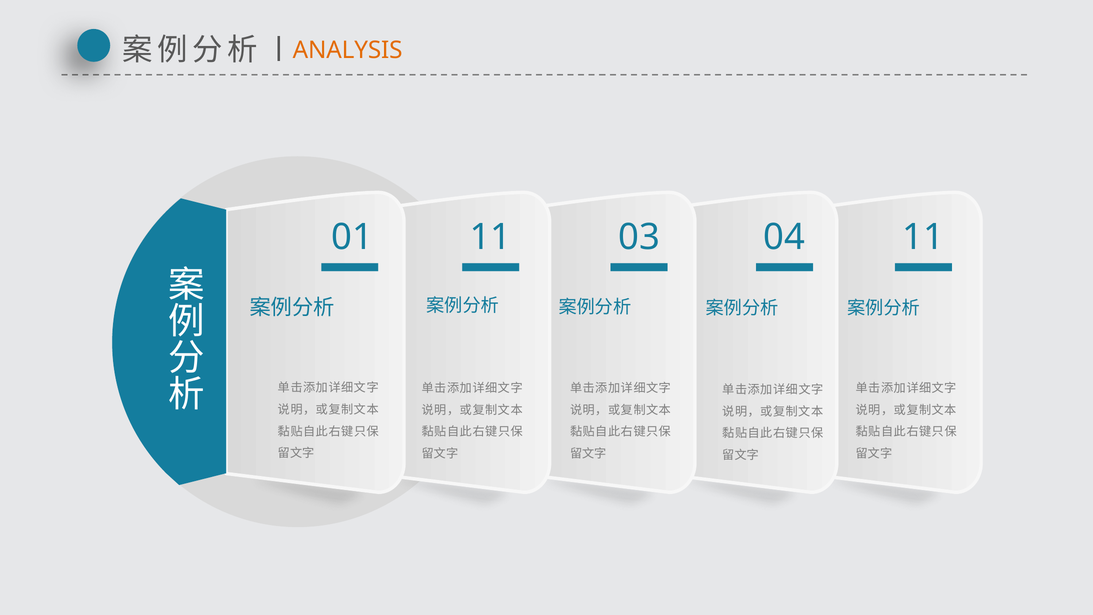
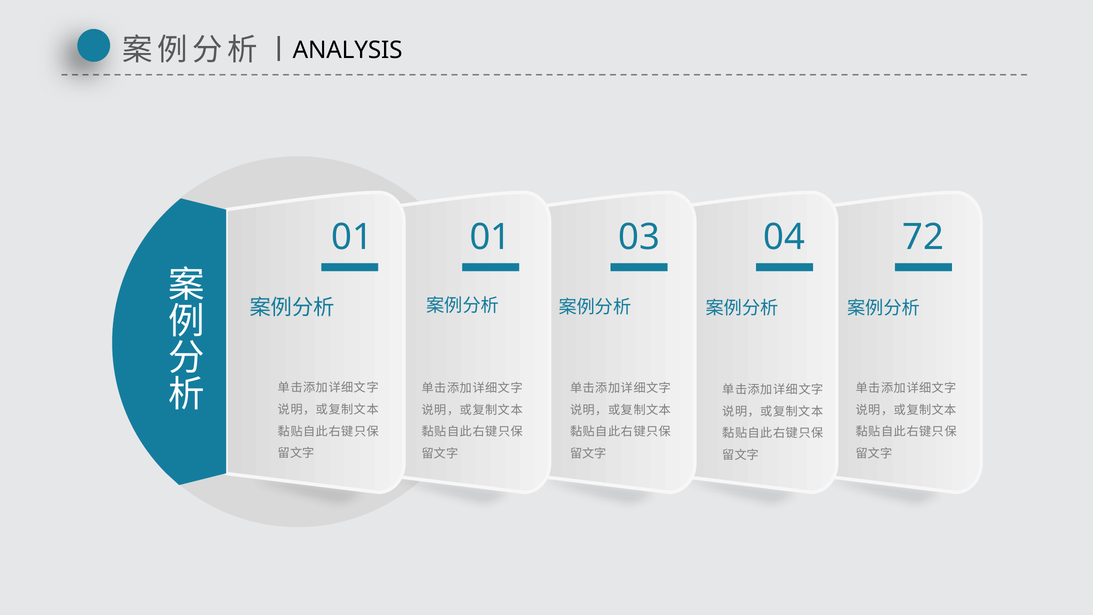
ANALYSIS colour: orange -> black (348, 50)
01 11: 11 -> 01 (490, 237)
04 11: 11 -> 72 (923, 237)
